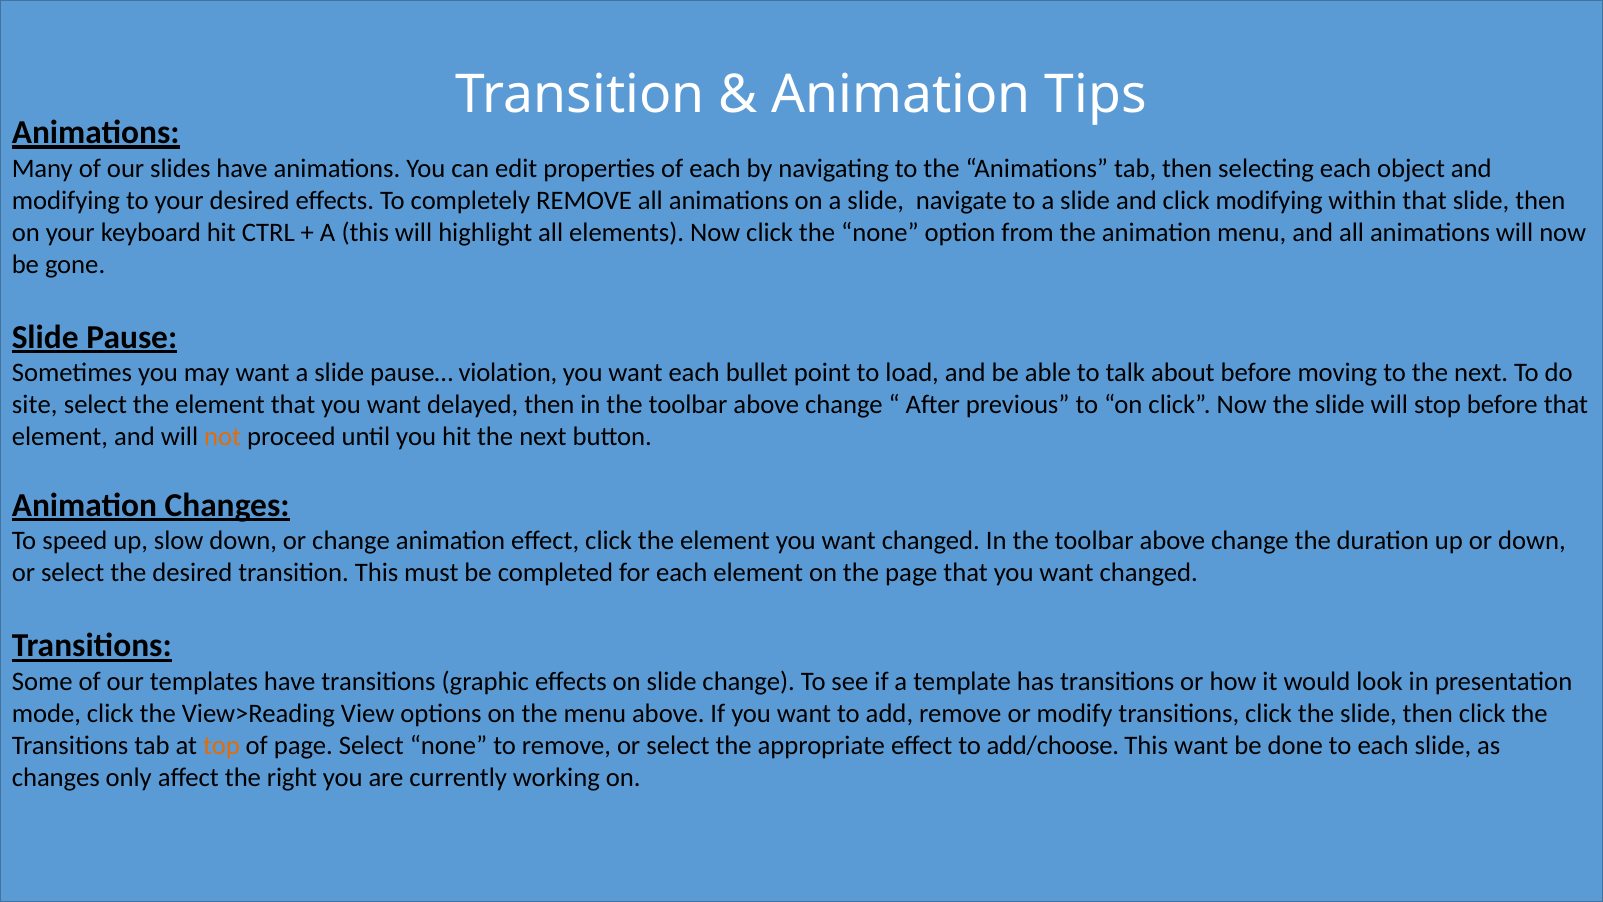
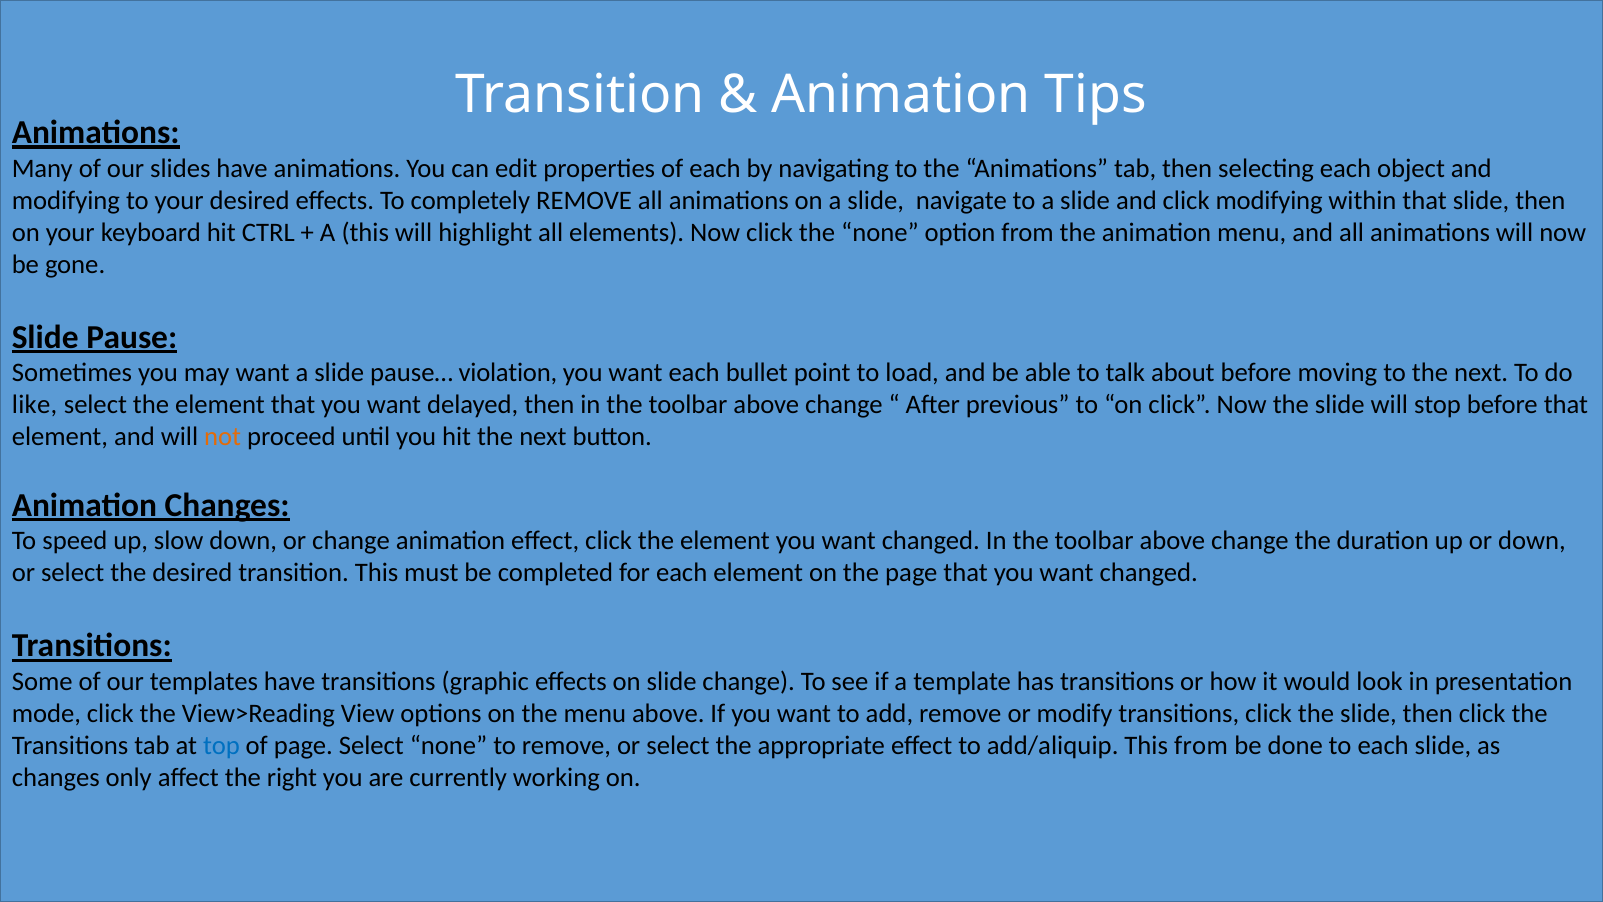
site: site -> like (35, 405)
top colour: orange -> blue (221, 745)
add/choose: add/choose -> add/aliquip (1053, 745)
This want: want -> from (1201, 745)
